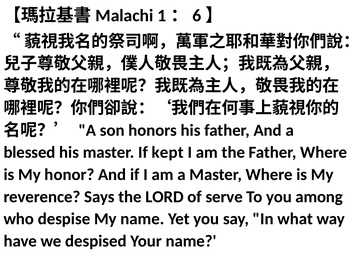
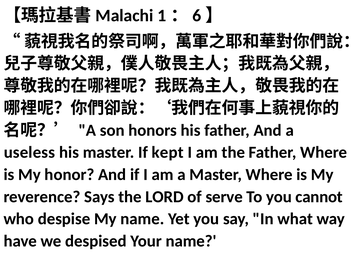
blessed: blessed -> useless (29, 153)
among: among -> cannot (319, 197)
